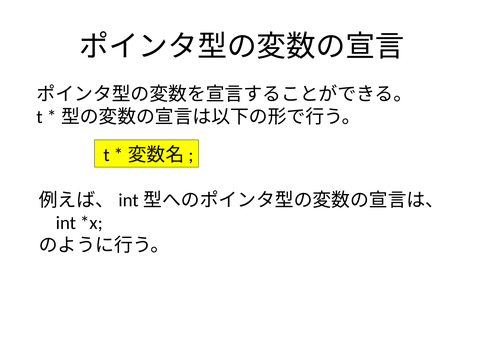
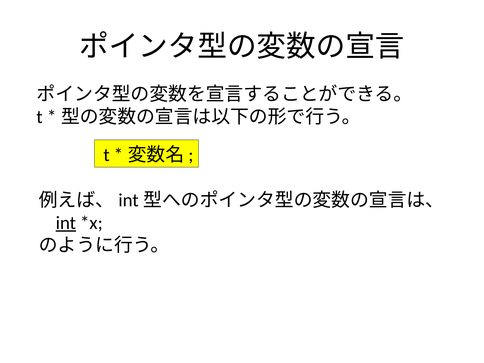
int underline: none -> present (66, 223)
